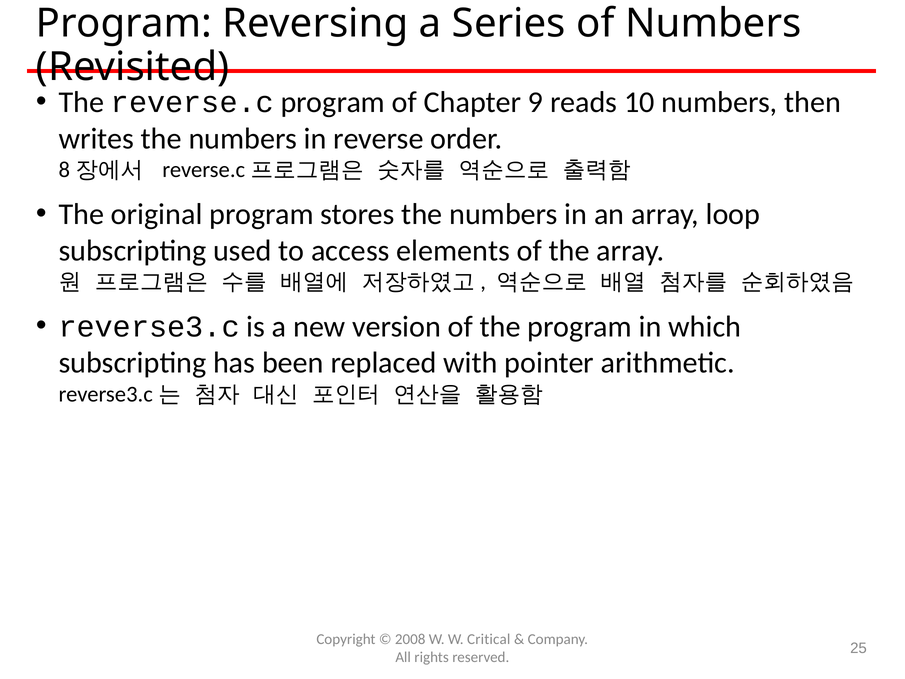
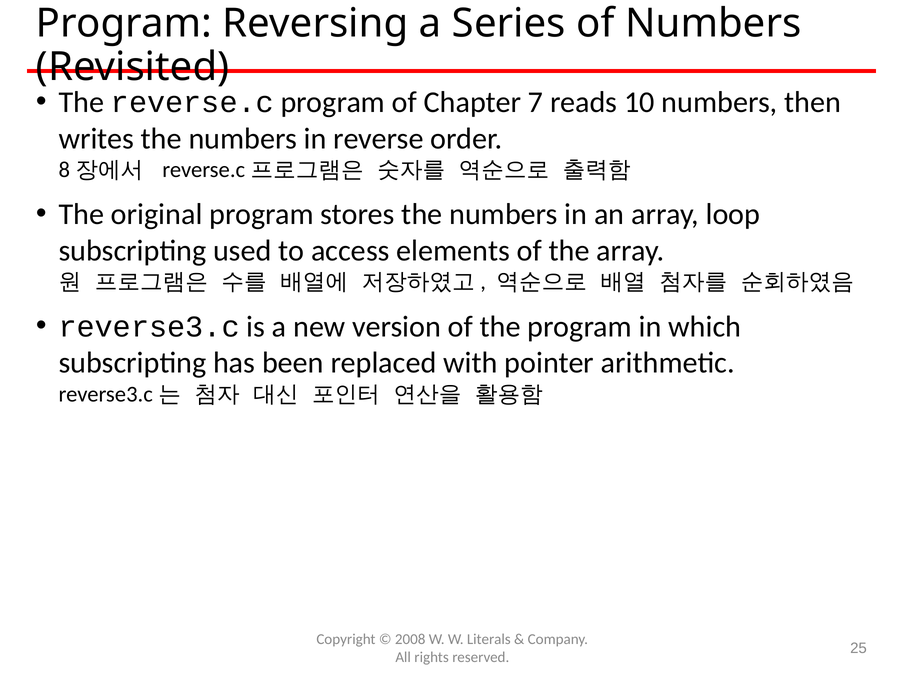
9: 9 -> 7 (536, 102)
Critical: Critical -> Literals (489, 639)
